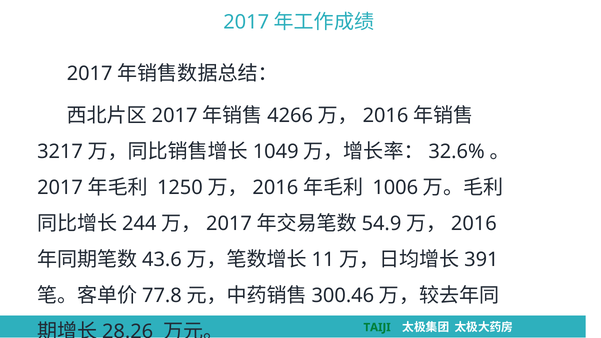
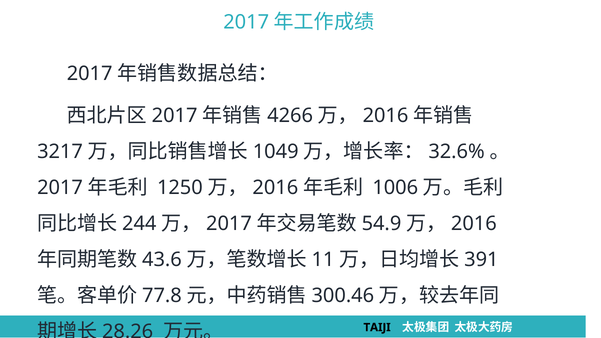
TAIJI colour: green -> black (377, 327)
